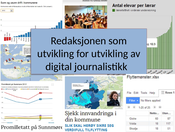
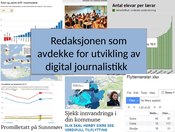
utvikling: utvikling -> avdekke (56, 53)
